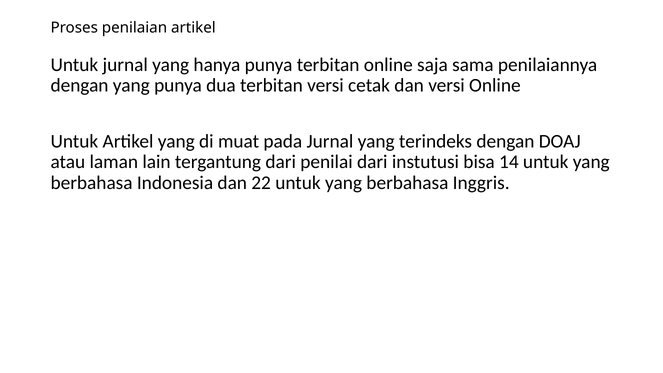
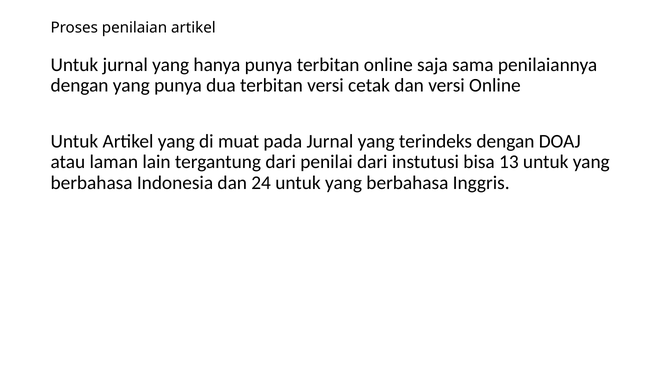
14: 14 -> 13 (509, 162)
22: 22 -> 24 (261, 183)
